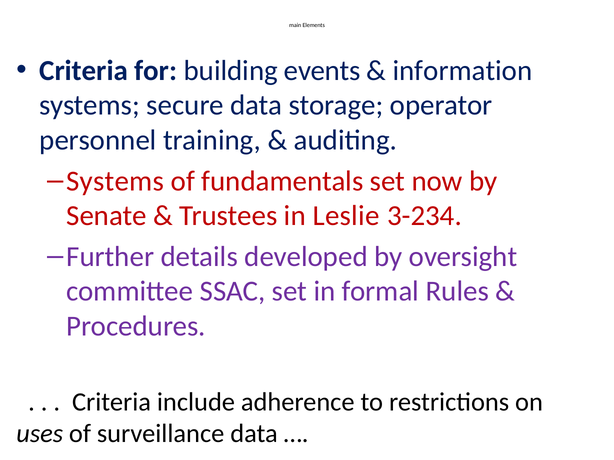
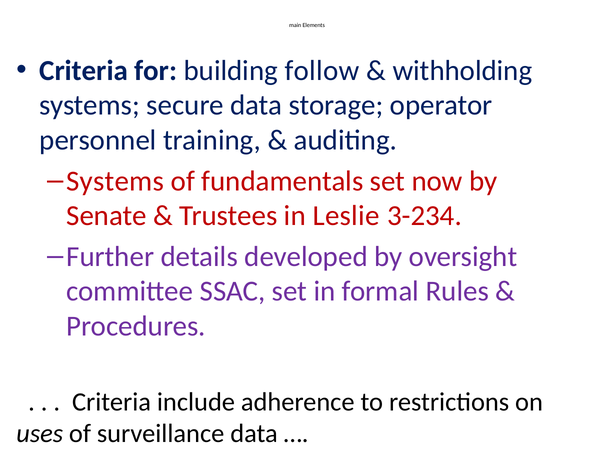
events: events -> follow (322, 71)
information: information -> withholding (462, 71)
